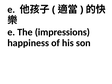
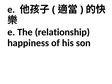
impressions: impressions -> relationship (62, 32)
